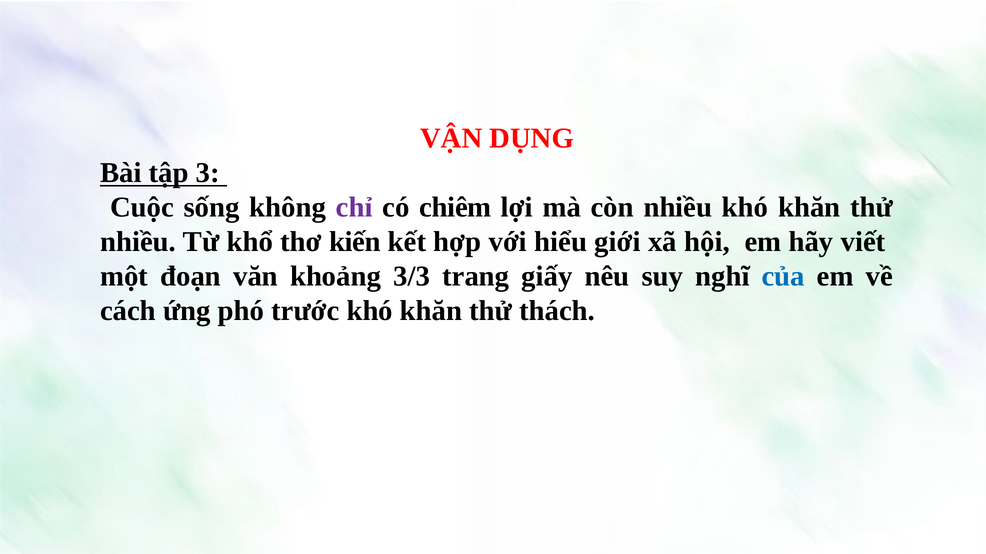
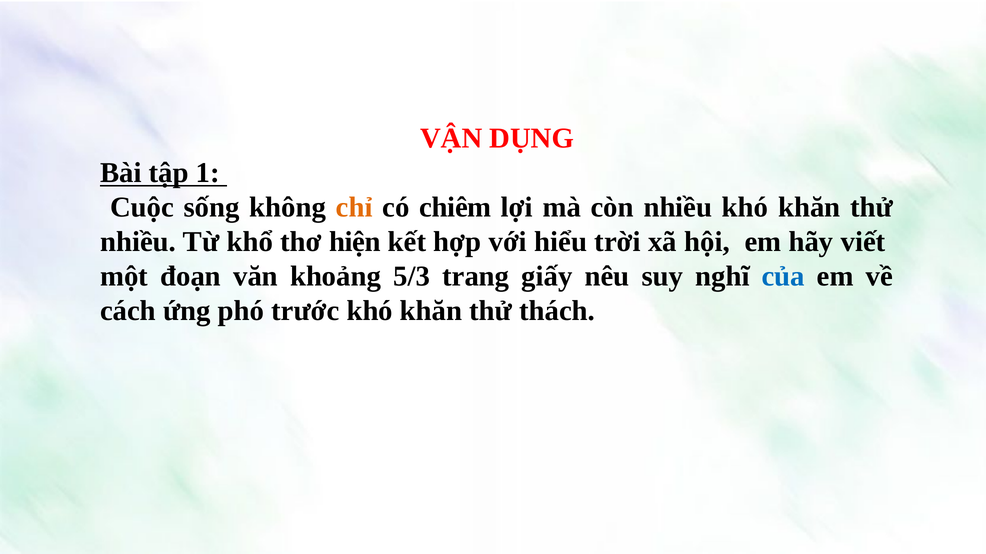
3: 3 -> 1 (208, 173)
chỉ colour: purple -> orange (354, 208)
kiến: kiến -> hiện (355, 242)
giới: giới -> trời (618, 242)
3/3: 3/3 -> 5/3 (412, 277)
